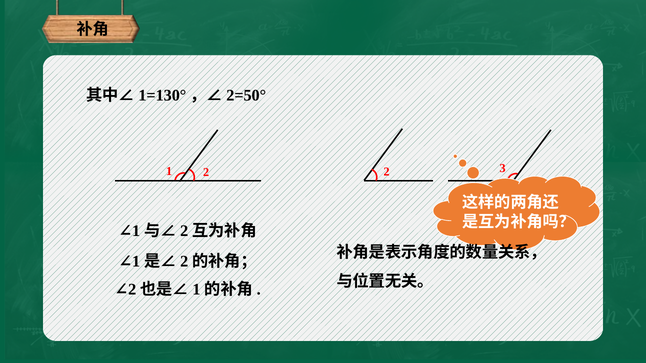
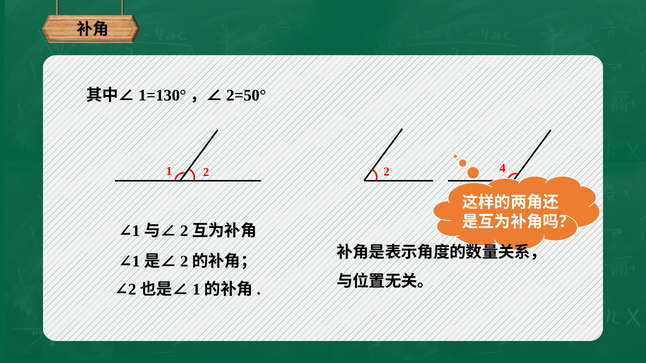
3: 3 -> 4 (503, 168)
